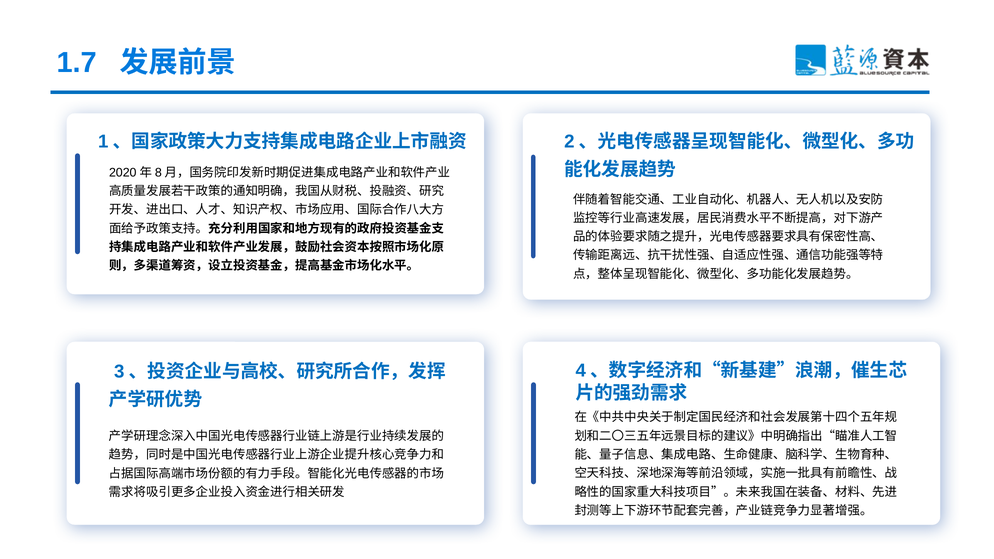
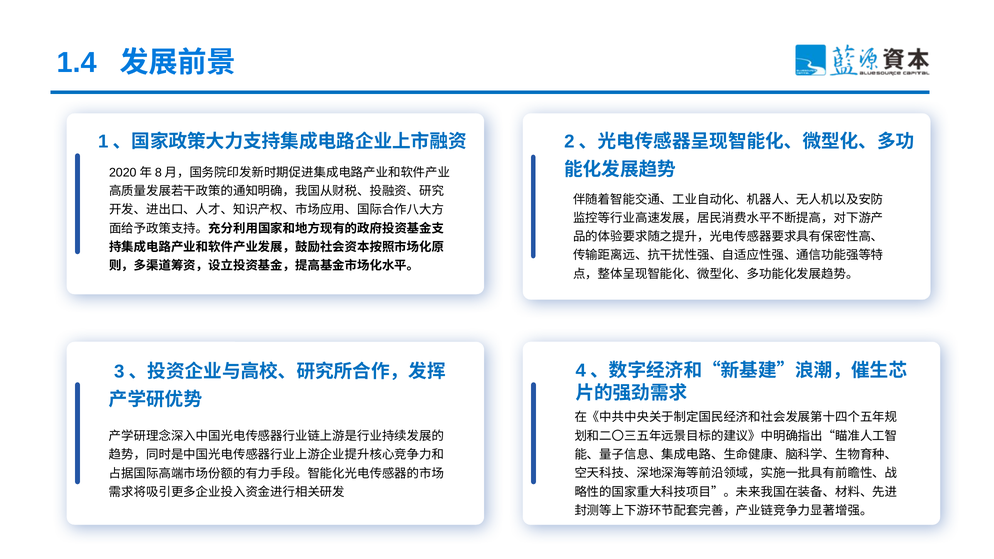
1.7: 1.7 -> 1.4 (77, 63)
